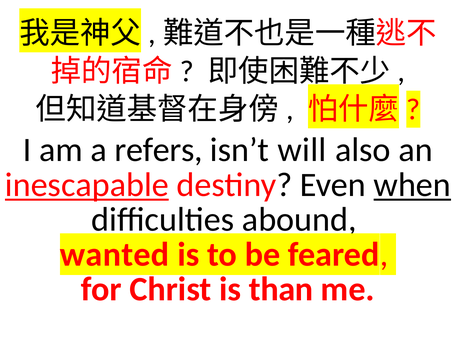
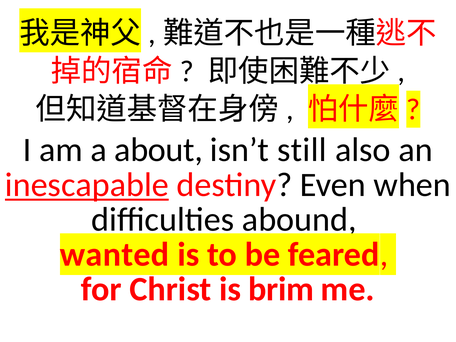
refers: refers -> about (159, 150)
will: will -> still (302, 150)
when underline: present -> none (412, 185)
than: than -> brim (281, 289)
